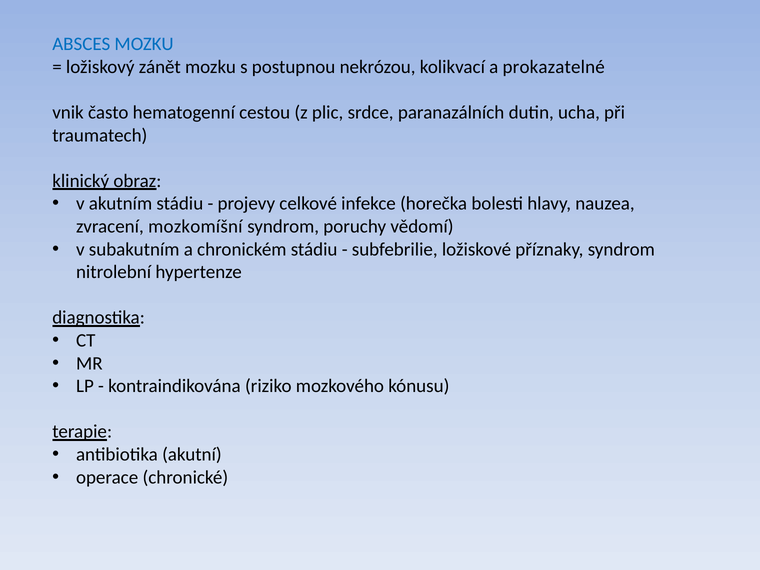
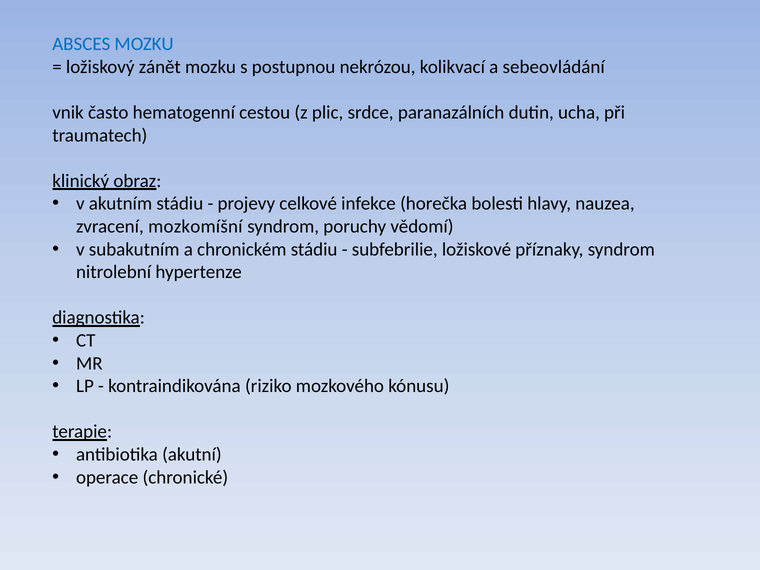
prokazatelné: prokazatelné -> sebeovládání (554, 67)
